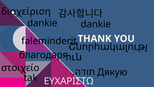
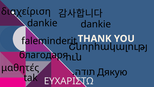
στοιχείο: στοιχείο -> μαθητές (20, 68)
